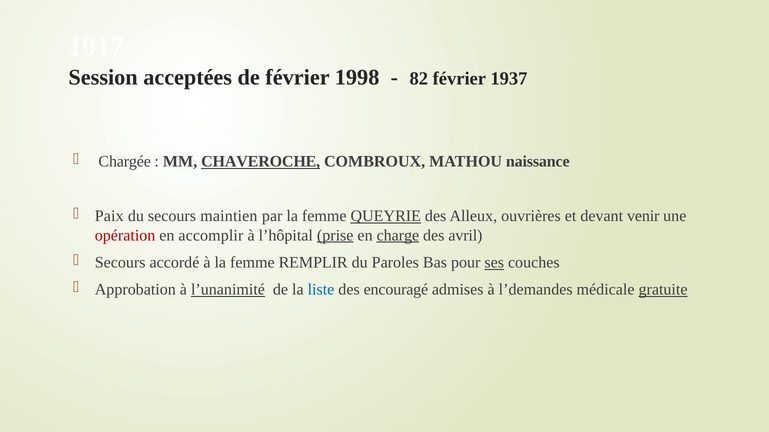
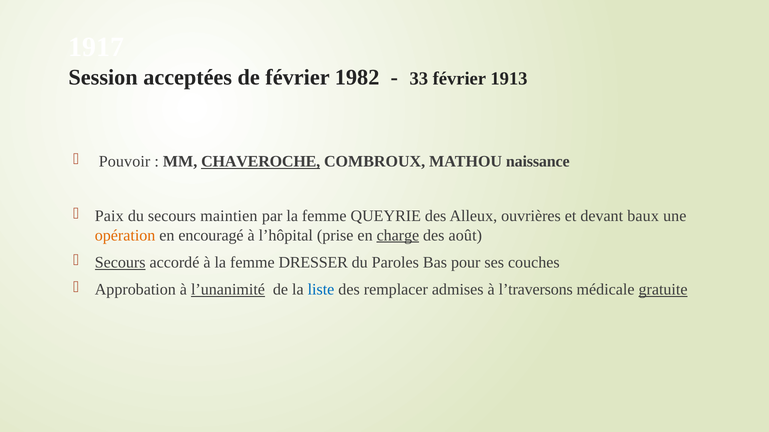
1998: 1998 -> 1982 (357, 78)
82: 82 -> 33 (419, 79)
1937: 1937 -> 1913 (509, 79)
Chargée: Chargée -> Pouvoir (125, 162)
QUEYRIE underline: present -> none (386, 216)
venir: venir -> baux (643, 216)
opération colour: red -> orange (125, 236)
accomplir: accomplir -> encouragé (211, 236)
prise underline: present -> none (335, 236)
avril: avril -> août (465, 236)
Secours underline: none -> present (120, 263)
REMPLIR: REMPLIR -> DRESSER (313, 263)
ses underline: present -> none (494, 263)
encouragé: encouragé -> remplacer (396, 290)
l’demandes: l’demandes -> l’traversons (536, 290)
